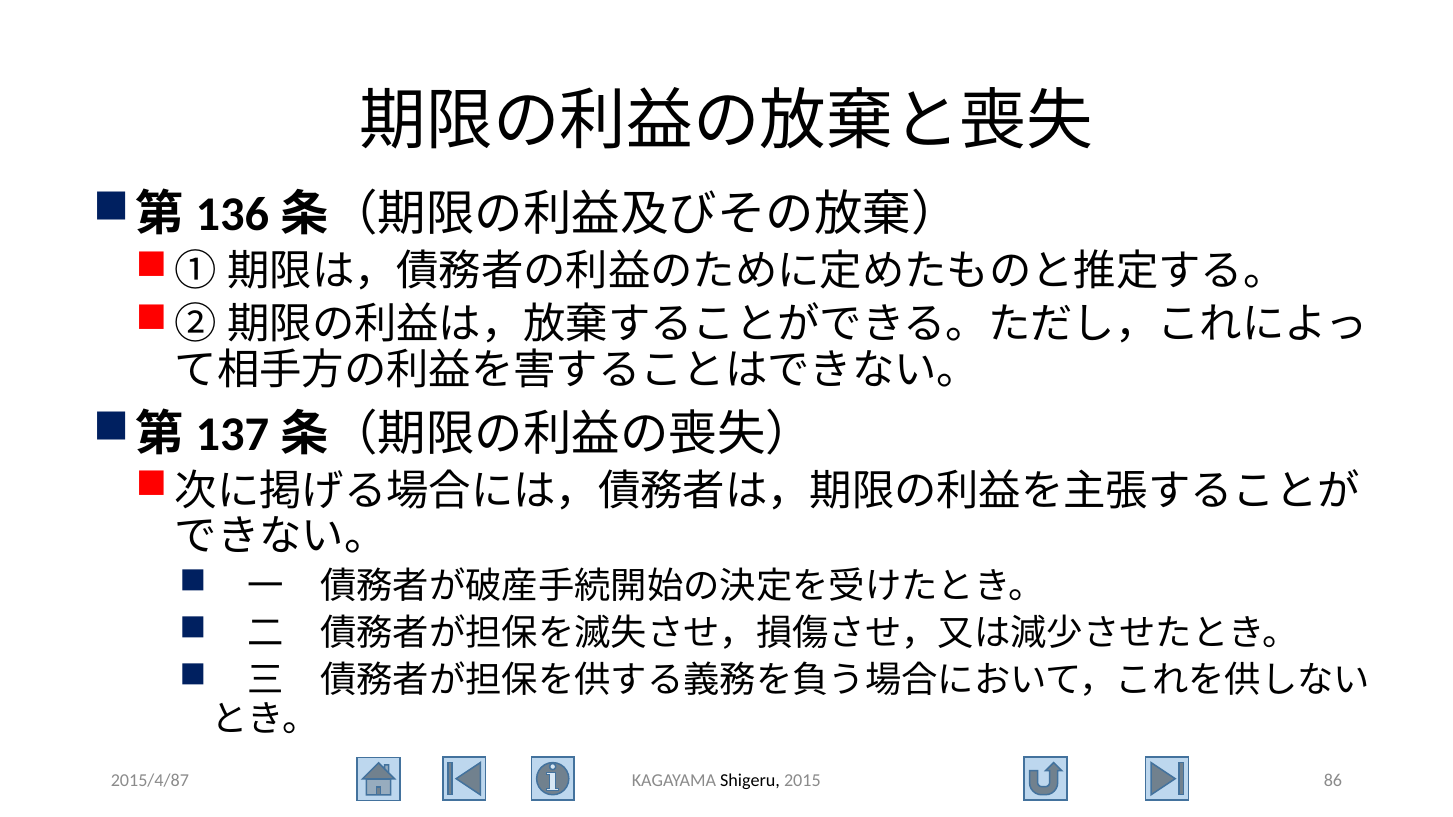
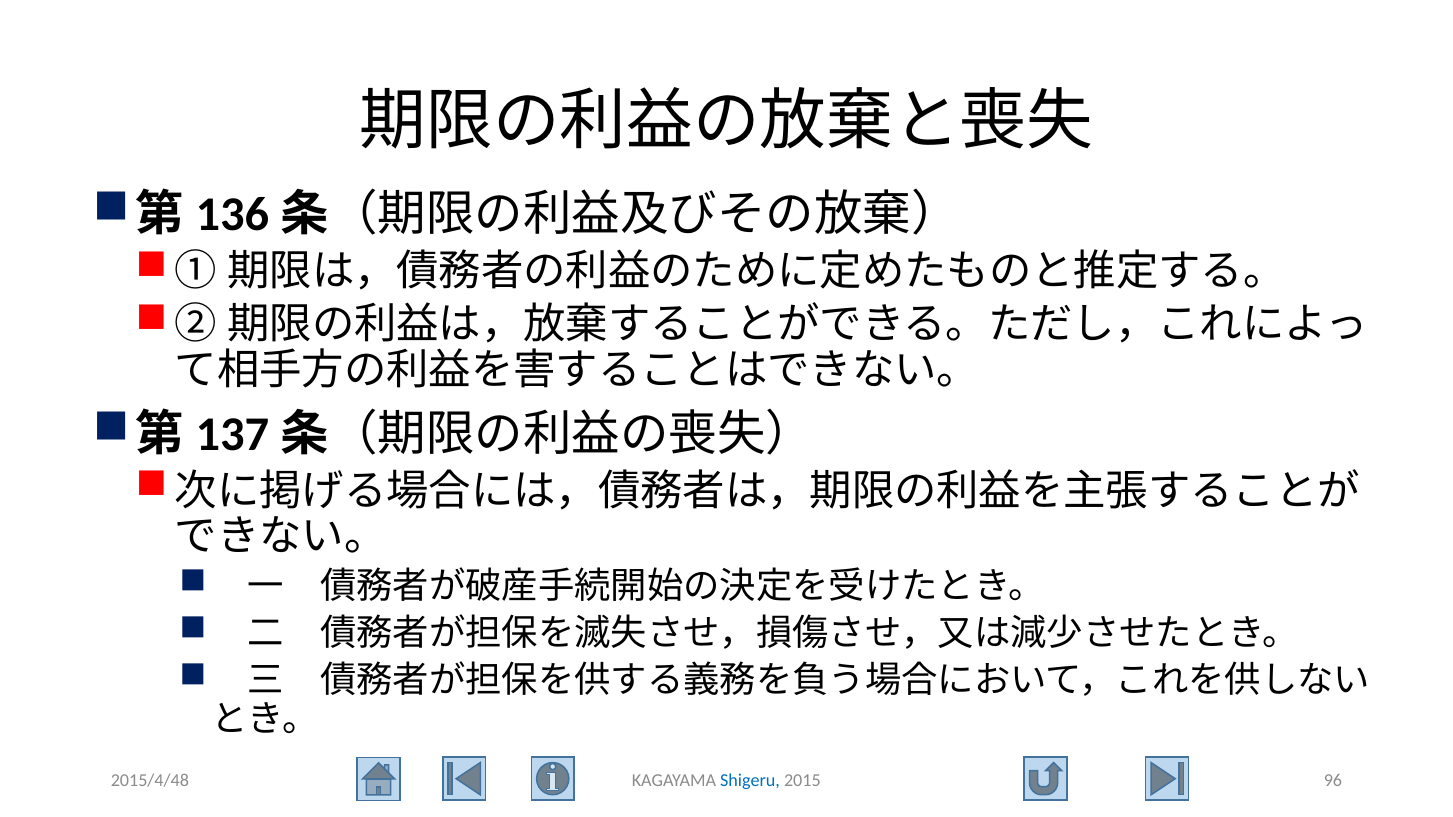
2015/4/87: 2015/4/87 -> 2015/4/48 (150, 781)
Shigeru colour: black -> blue (750, 781)
86: 86 -> 96 (1333, 780)
